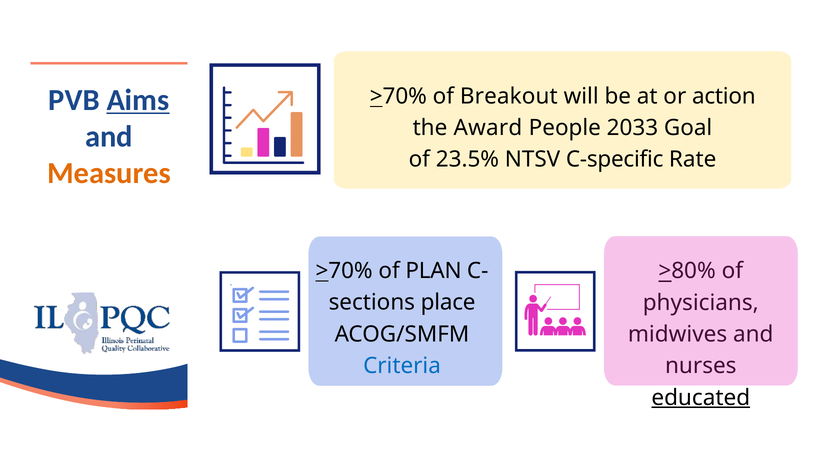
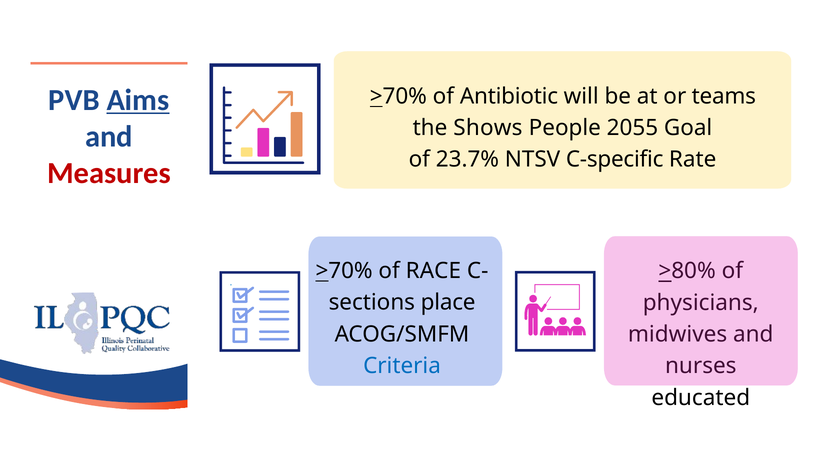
Breakout: Breakout -> Antibiotic (509, 96)
action: action -> teams (724, 96)
Award: Award -> Shows (488, 128)
2033: 2033 -> 2055 (632, 128)
23.5%: 23.5% -> 23.7% (467, 160)
Measures colour: orange -> red (109, 173)
PLAN: PLAN -> RACE (433, 271)
educated underline: present -> none (701, 397)
